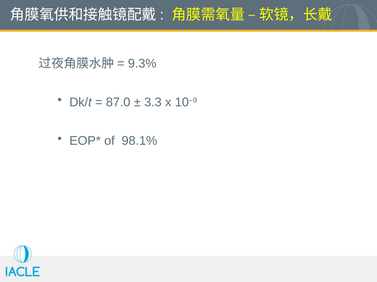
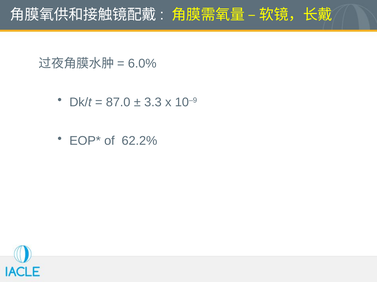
9.3%: 9.3% -> 6.0% (142, 64)
98.1%: 98.1% -> 62.2% (139, 141)
